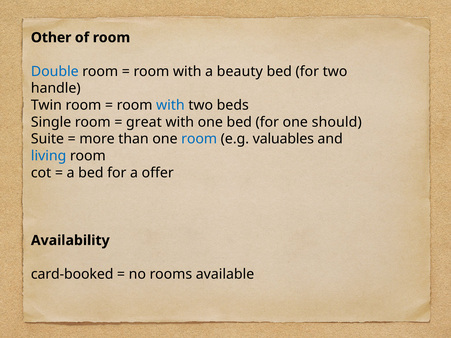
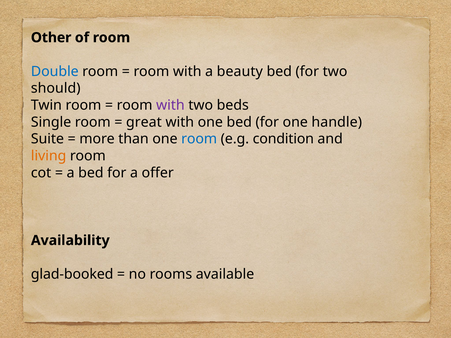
handle: handle -> should (56, 88)
with colour: blue -> purple (170, 105)
should: should -> handle (337, 122)
valuables: valuables -> condition (283, 139)
living colour: blue -> orange (49, 156)
card-booked: card-booked -> glad-booked (72, 274)
